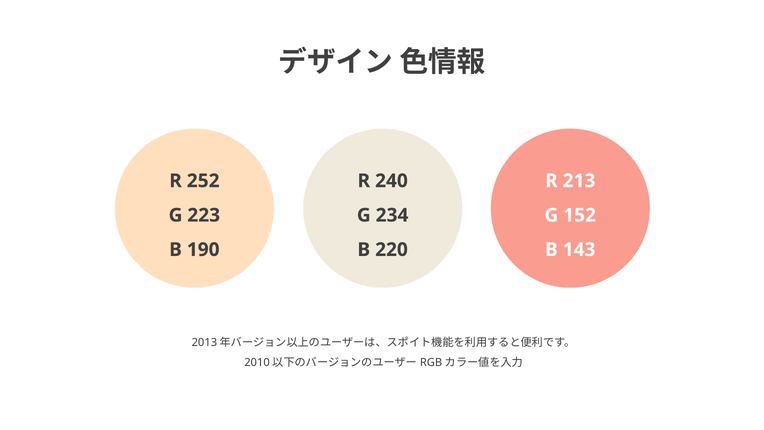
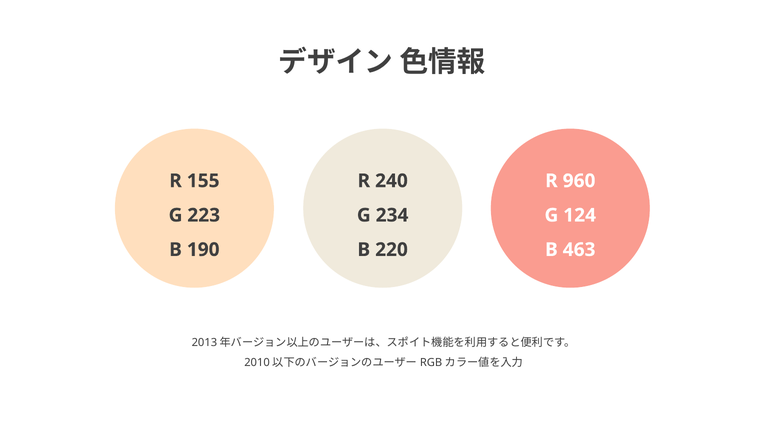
252: 252 -> 155 (203, 181)
213: 213 -> 960 (579, 181)
152: 152 -> 124 (580, 215)
143: 143 -> 463 (579, 250)
